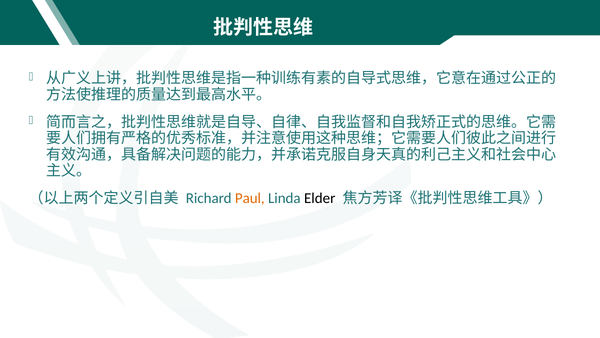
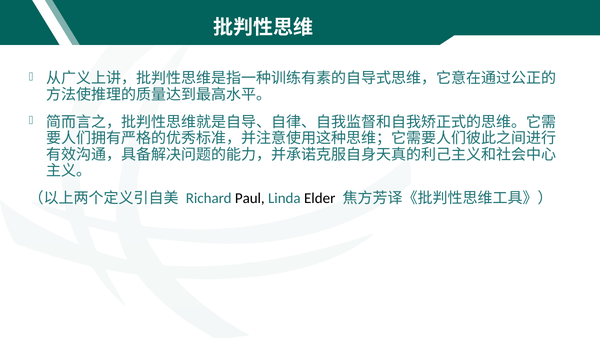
Paul colour: orange -> black (250, 198)
